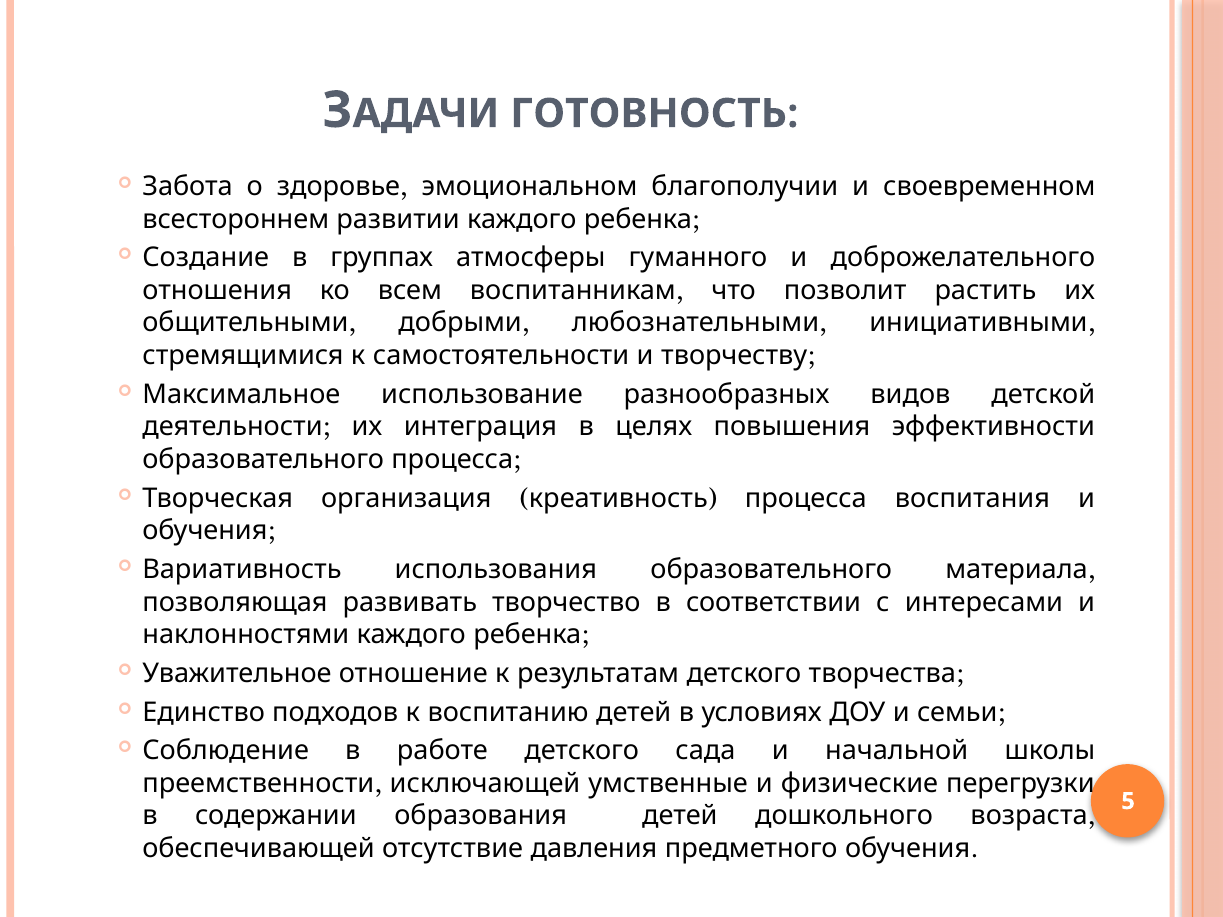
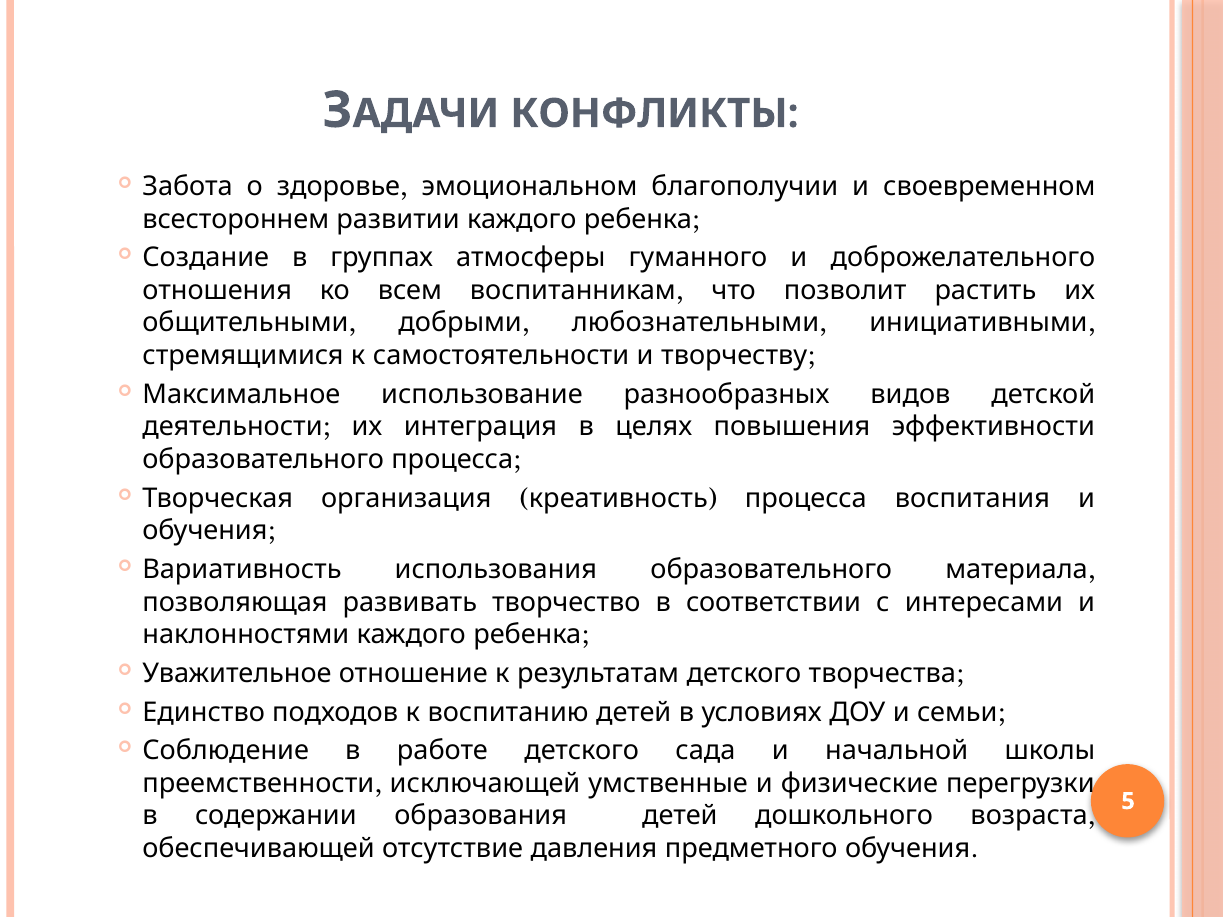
ГОТОВНОСТЬ: ГОТОВНОСТЬ -> КОНФЛИКТЫ (655, 114)
